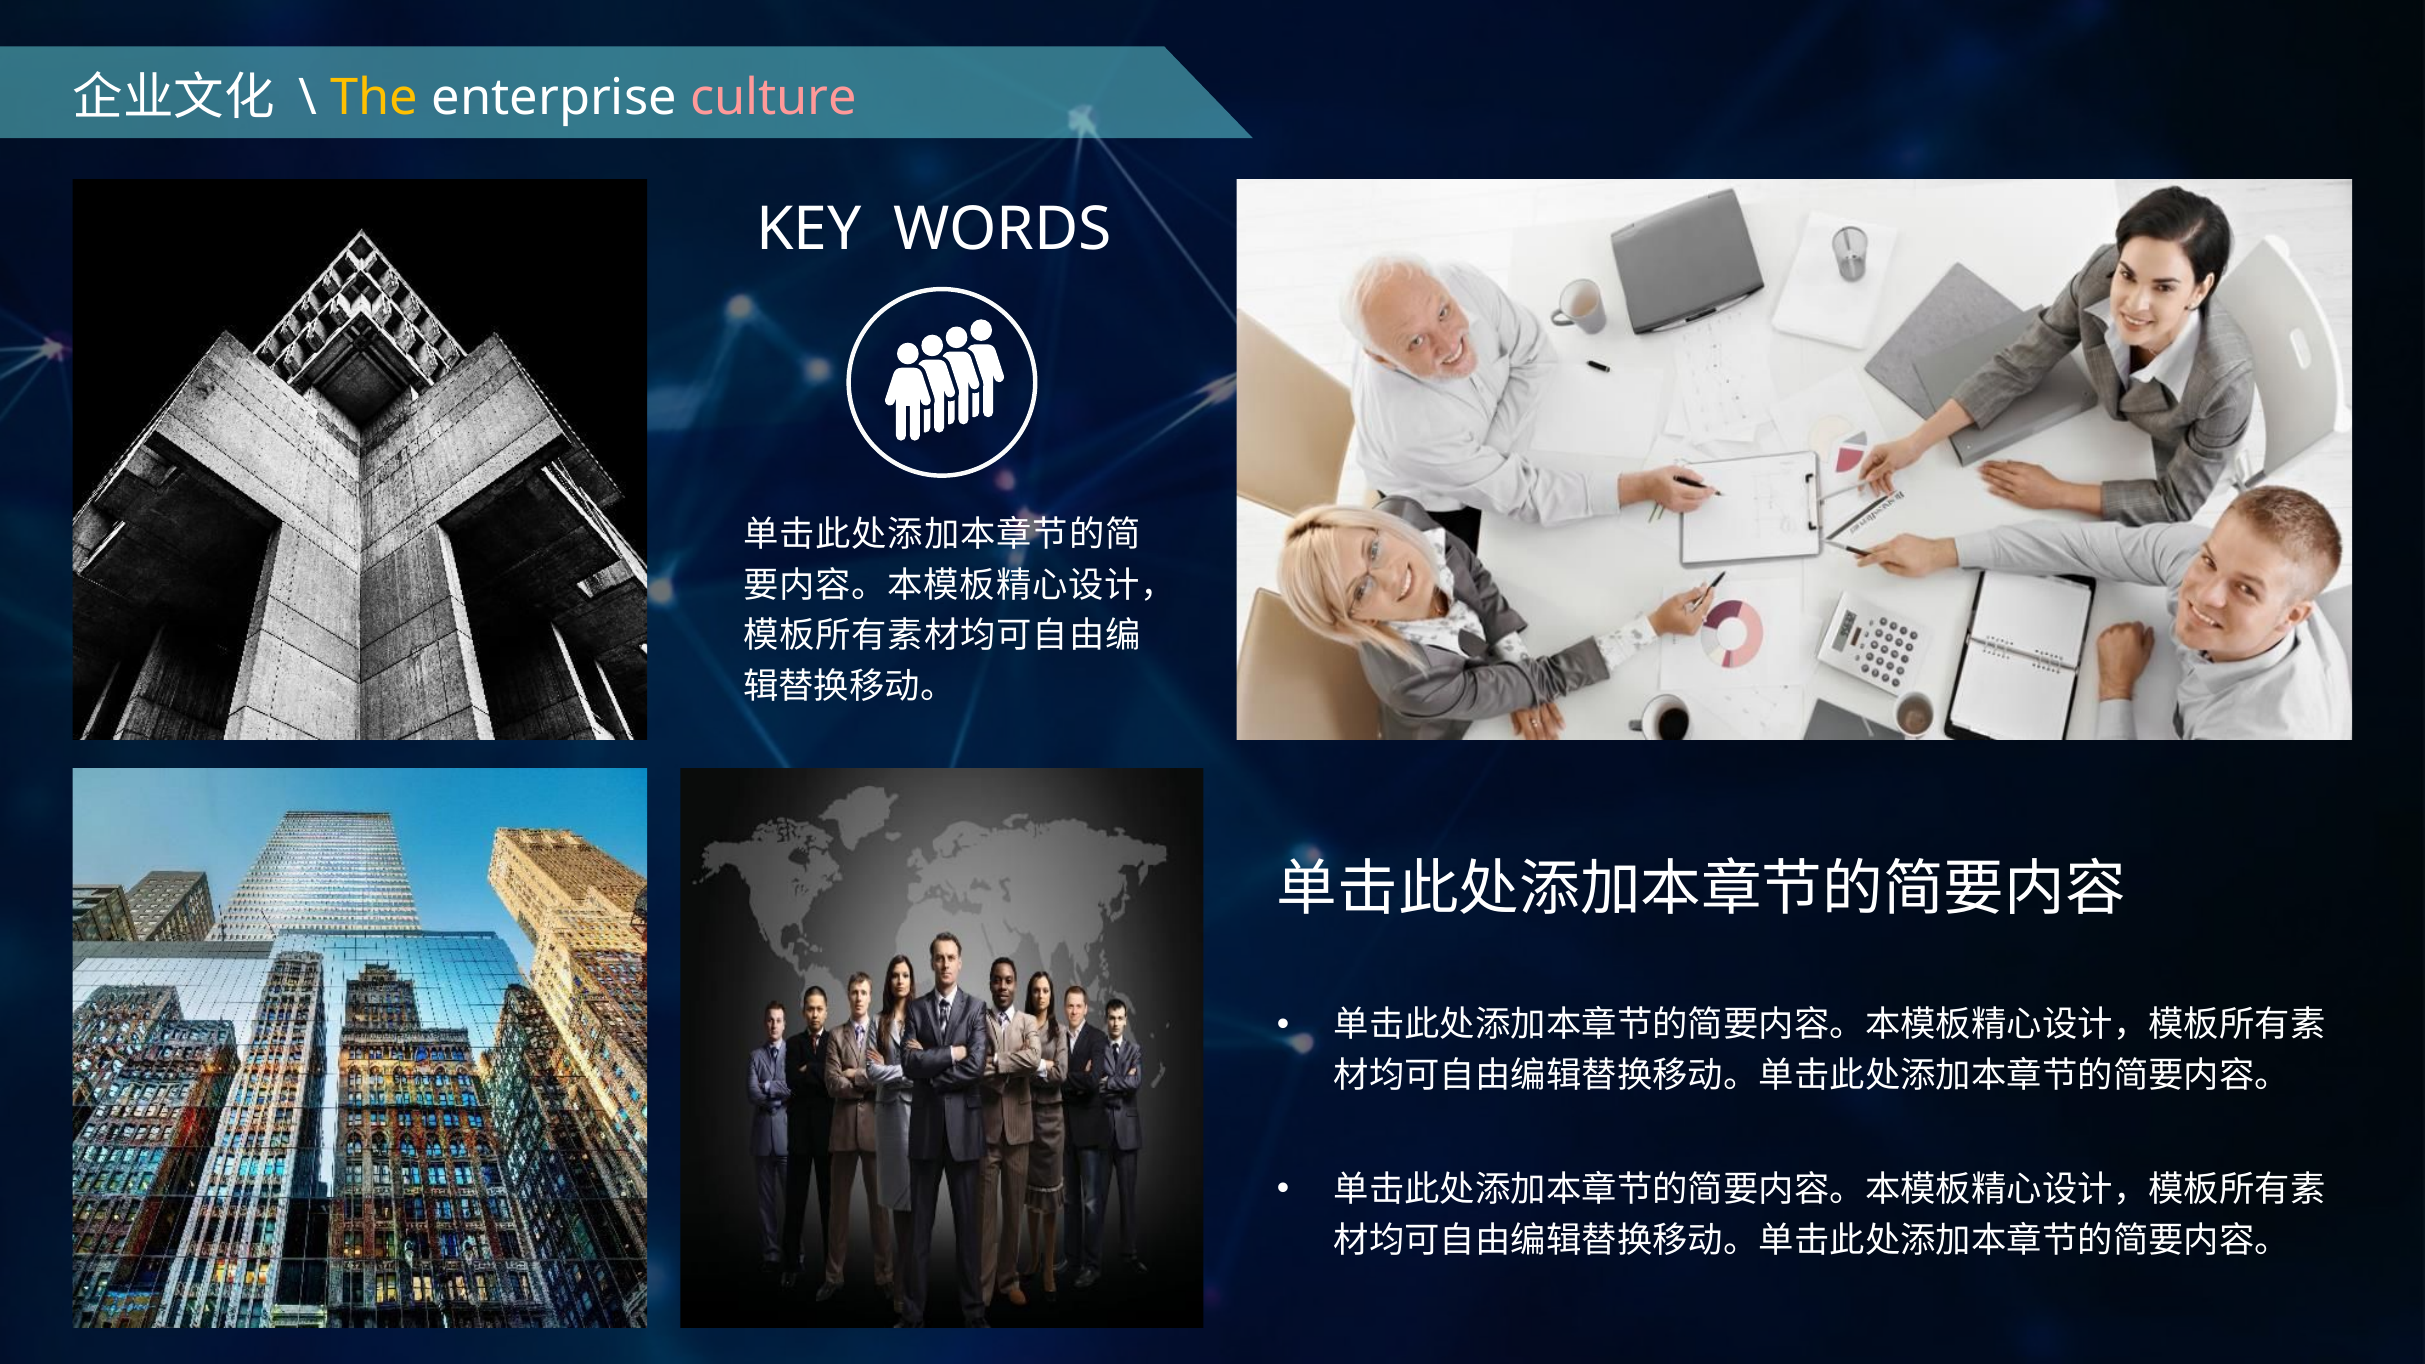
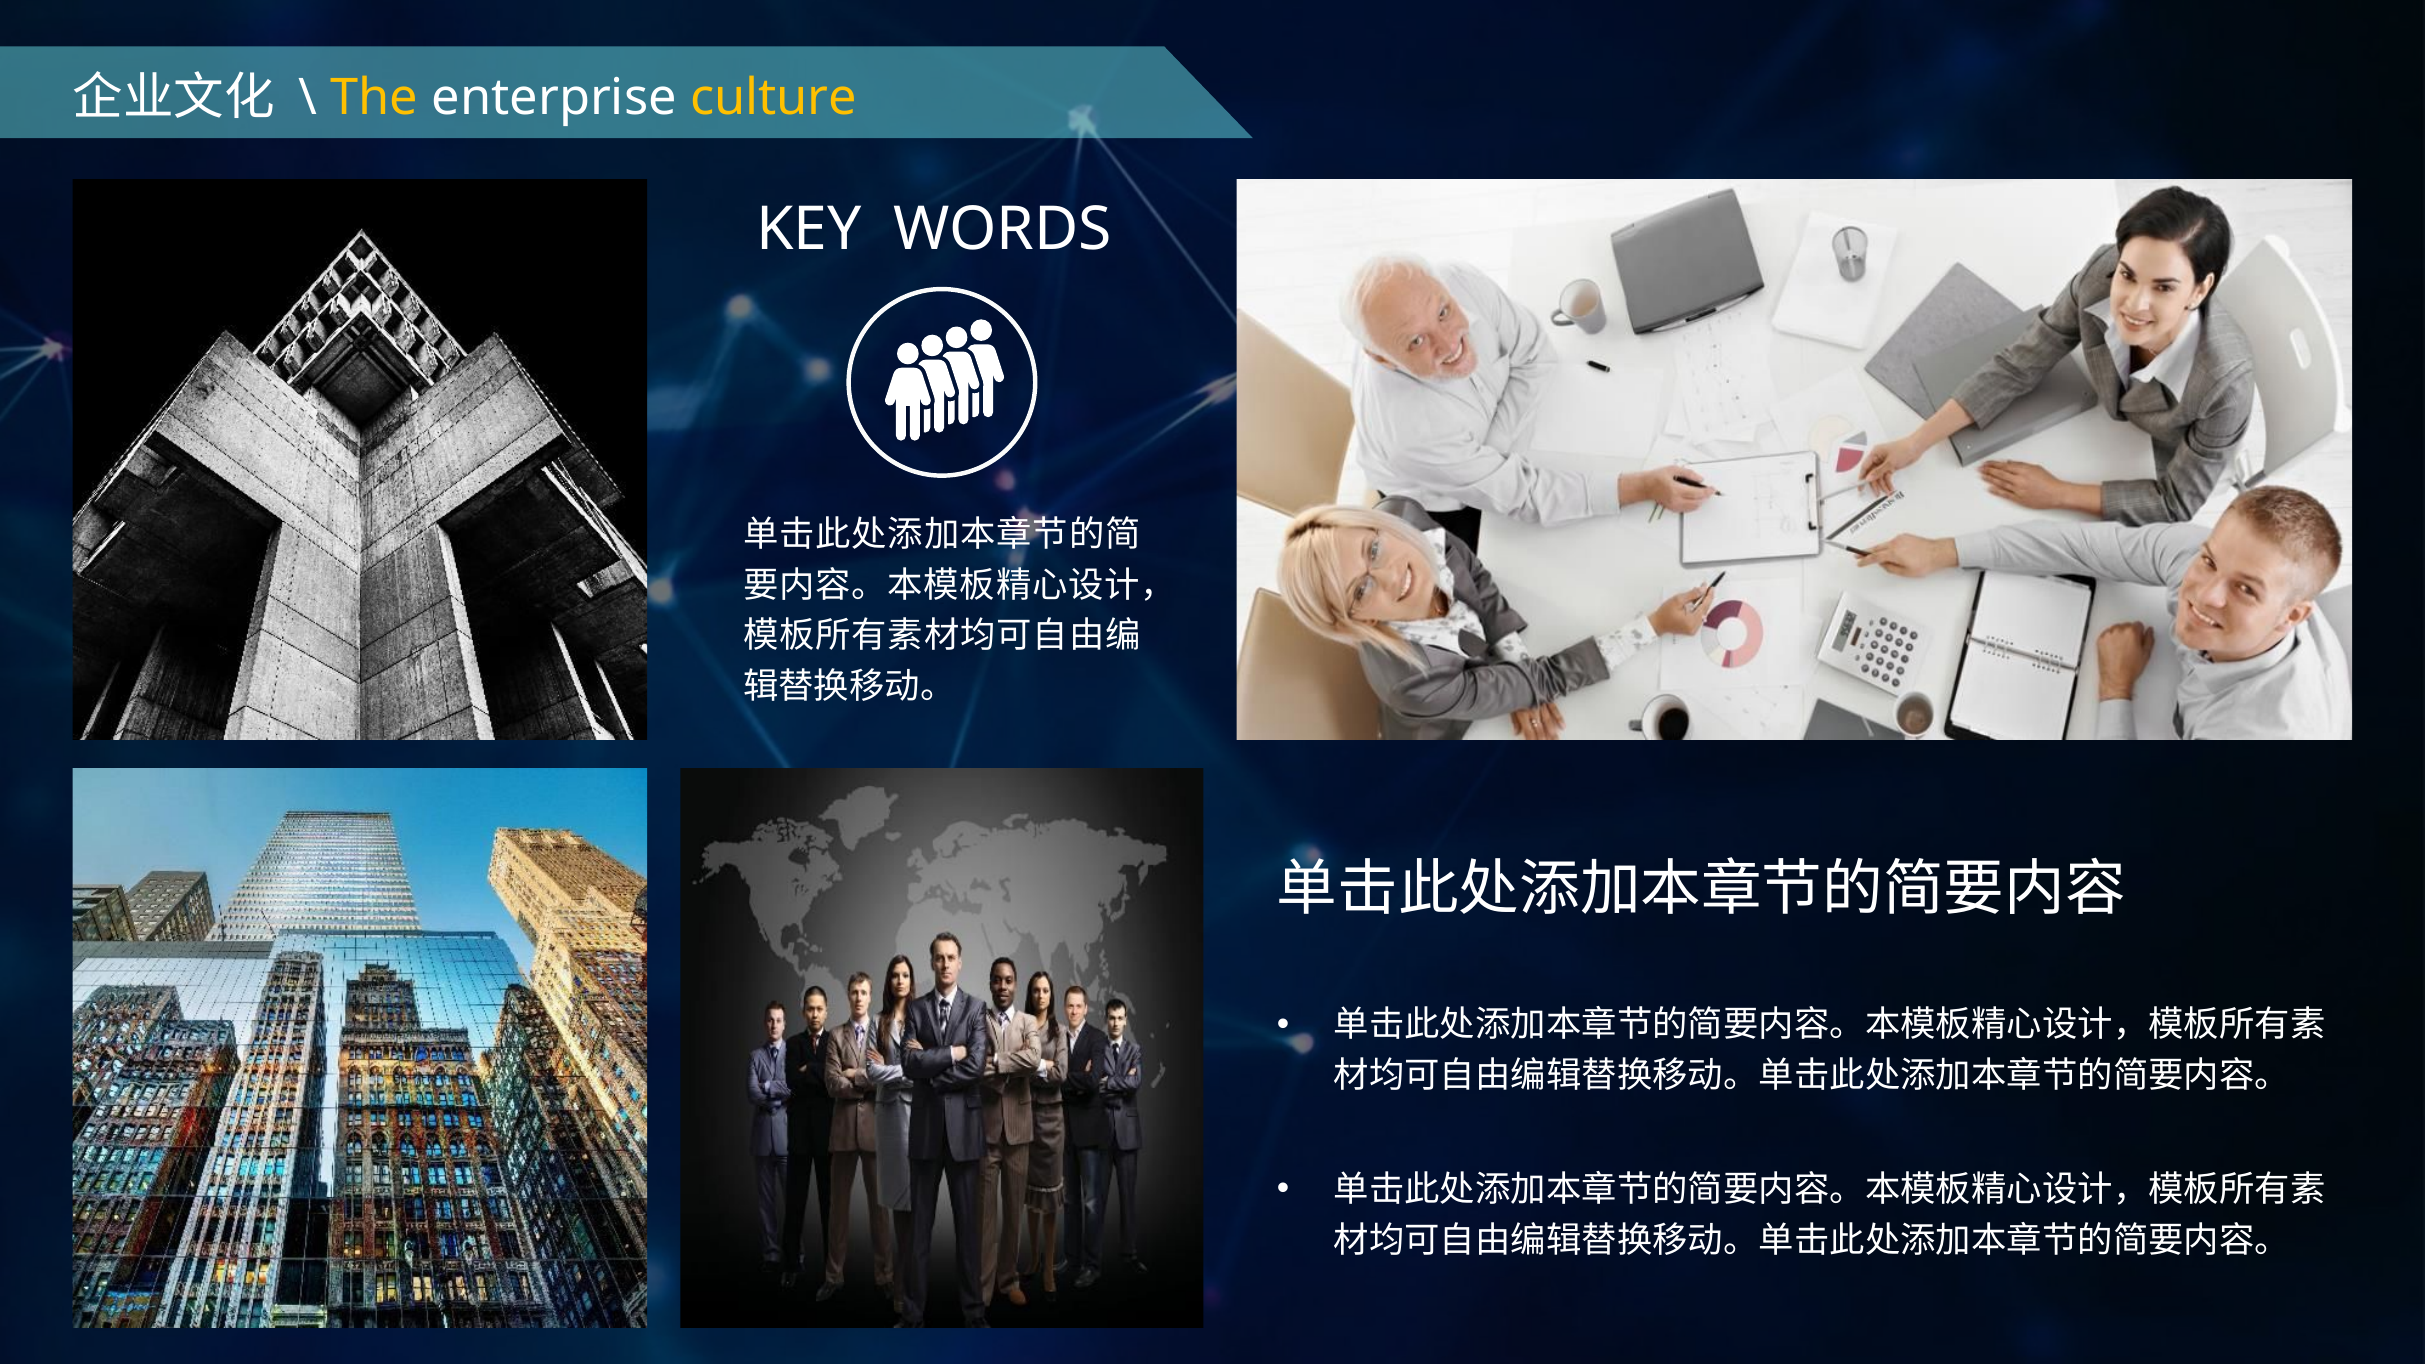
culture colour: pink -> yellow (773, 97)
